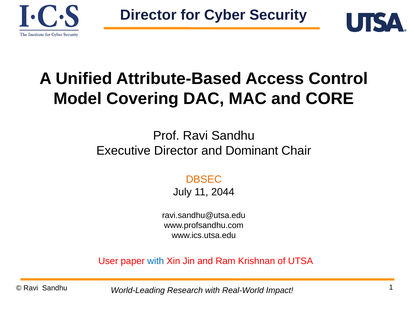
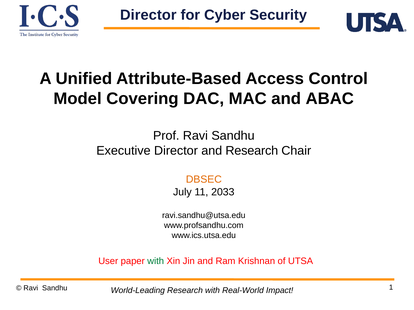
CORE: CORE -> ABAC (330, 99)
and Dominant: Dominant -> Research (252, 151)
2044: 2044 -> 2033 (223, 192)
with colour: blue -> green (156, 262)
